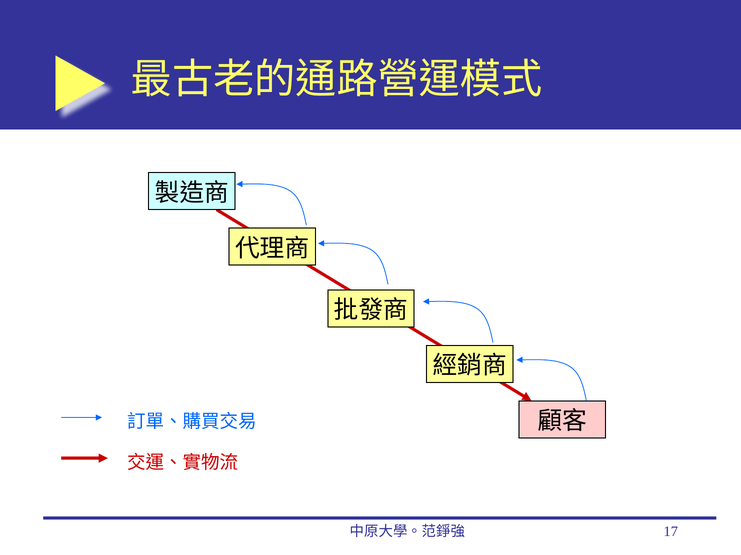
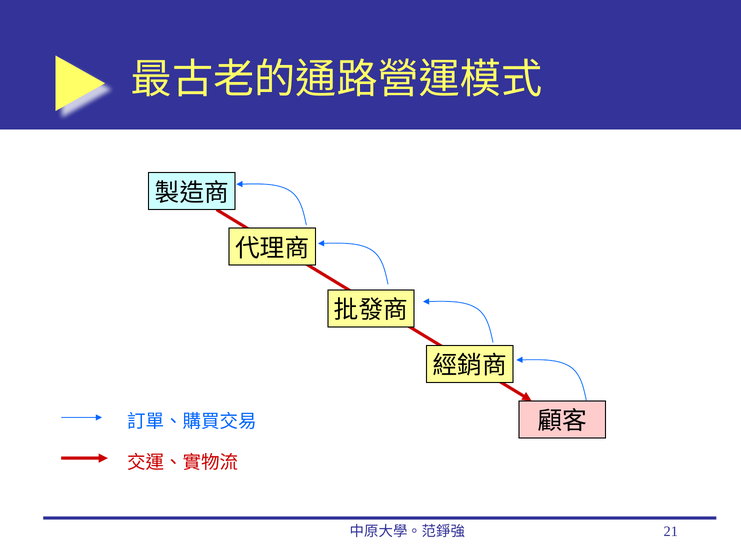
17: 17 -> 21 (671, 532)
